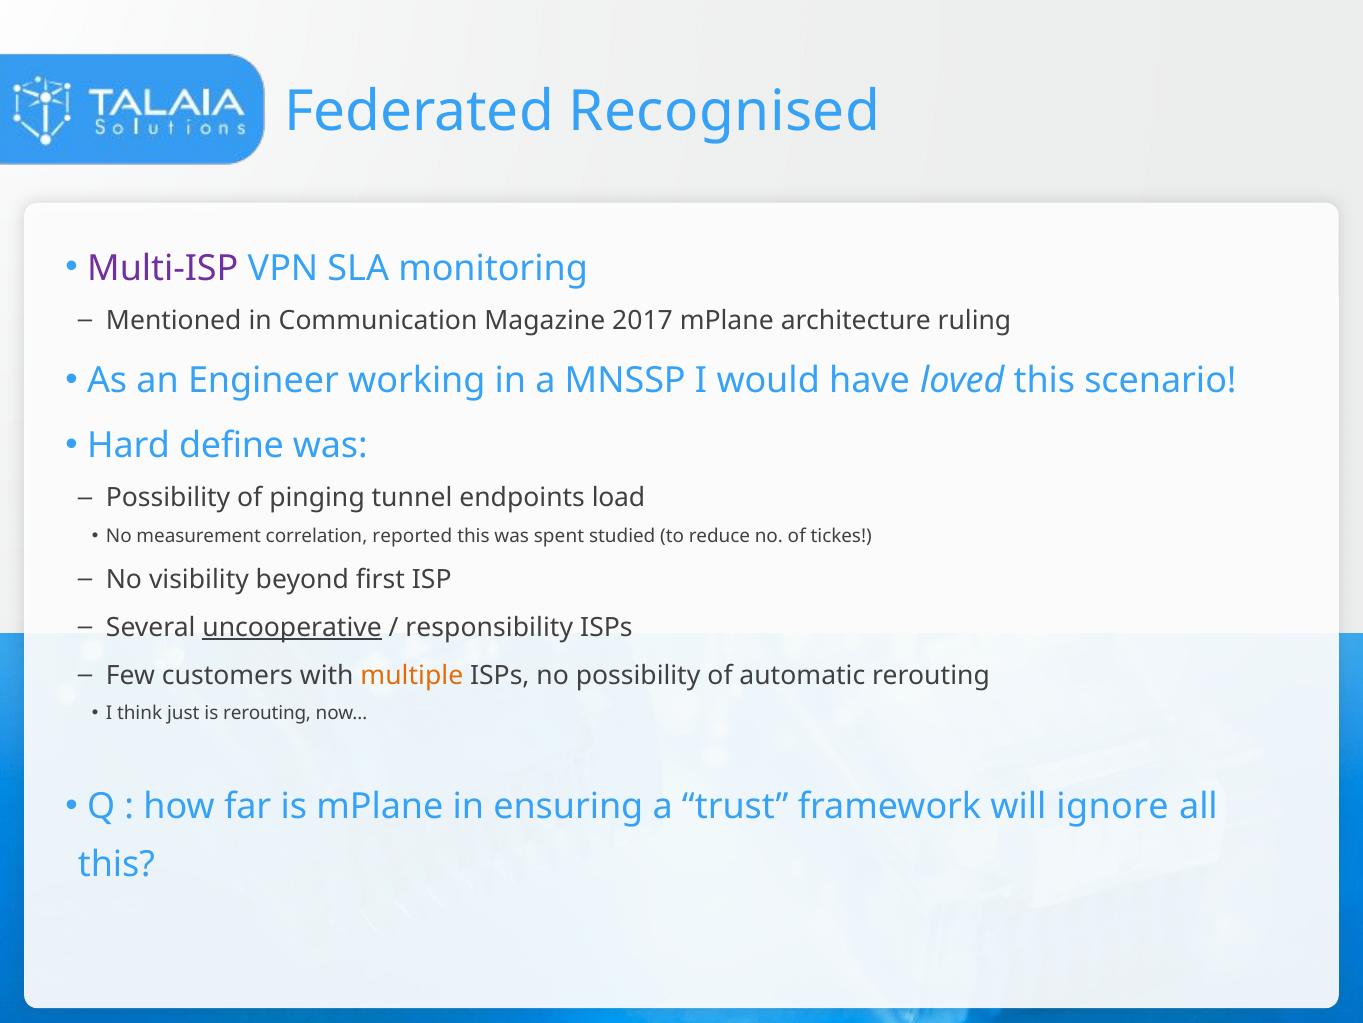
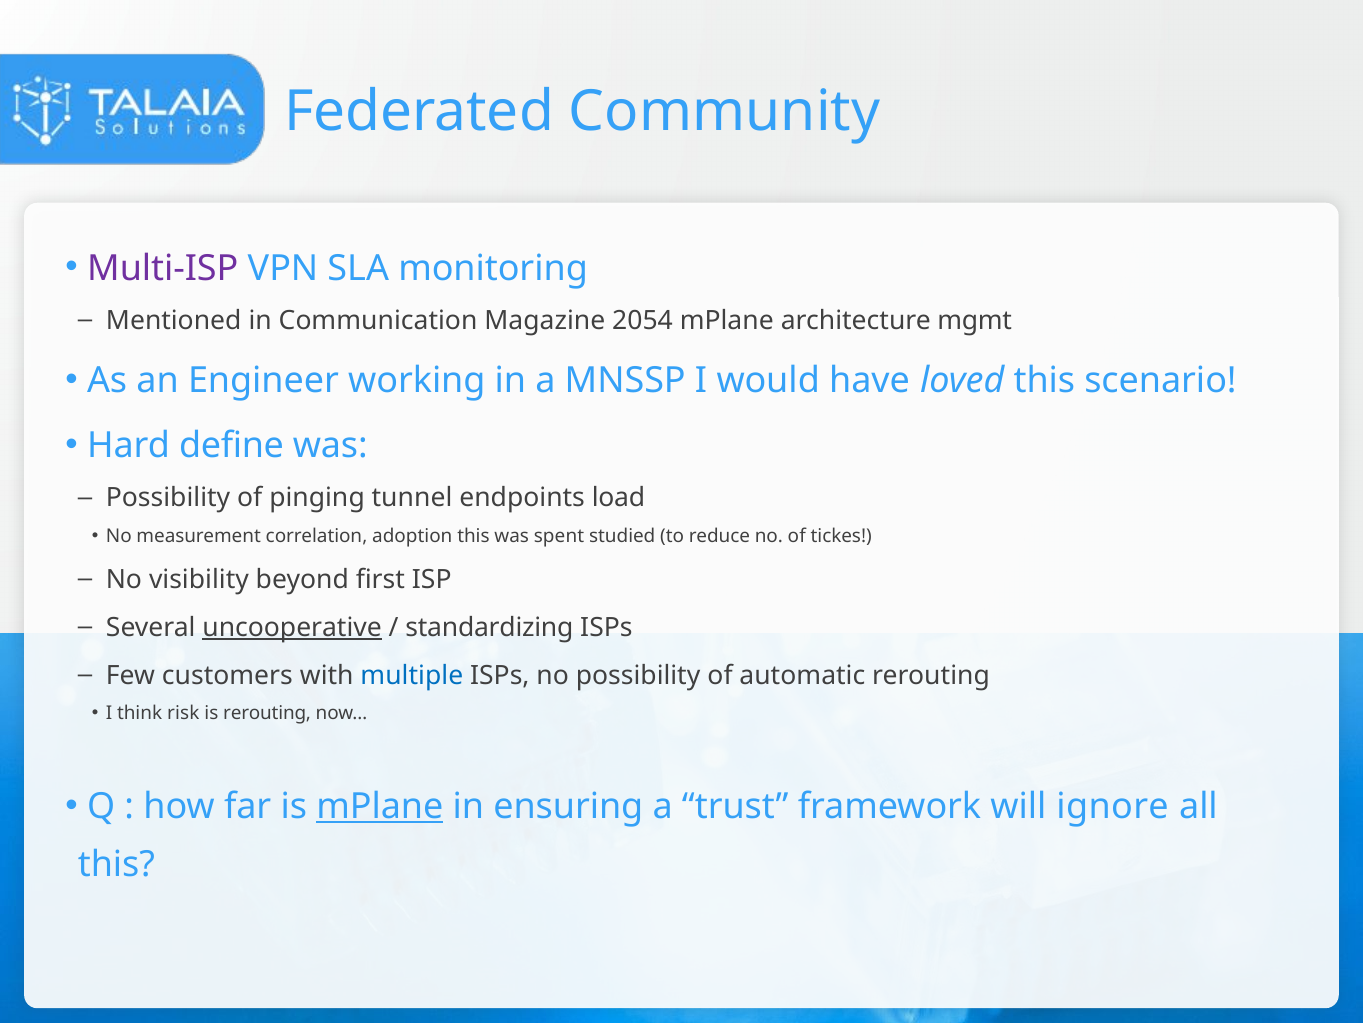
Recognised: Recognised -> Community (725, 112)
2017: 2017 -> 2054 (643, 321)
ruling: ruling -> mgmt (975, 321)
reported: reported -> adoption (412, 536)
responsibility: responsibility -> standardizing (489, 627)
multiple colour: orange -> blue (412, 675)
just: just -> risk (183, 713)
mPlane underline: none -> present (380, 806)
